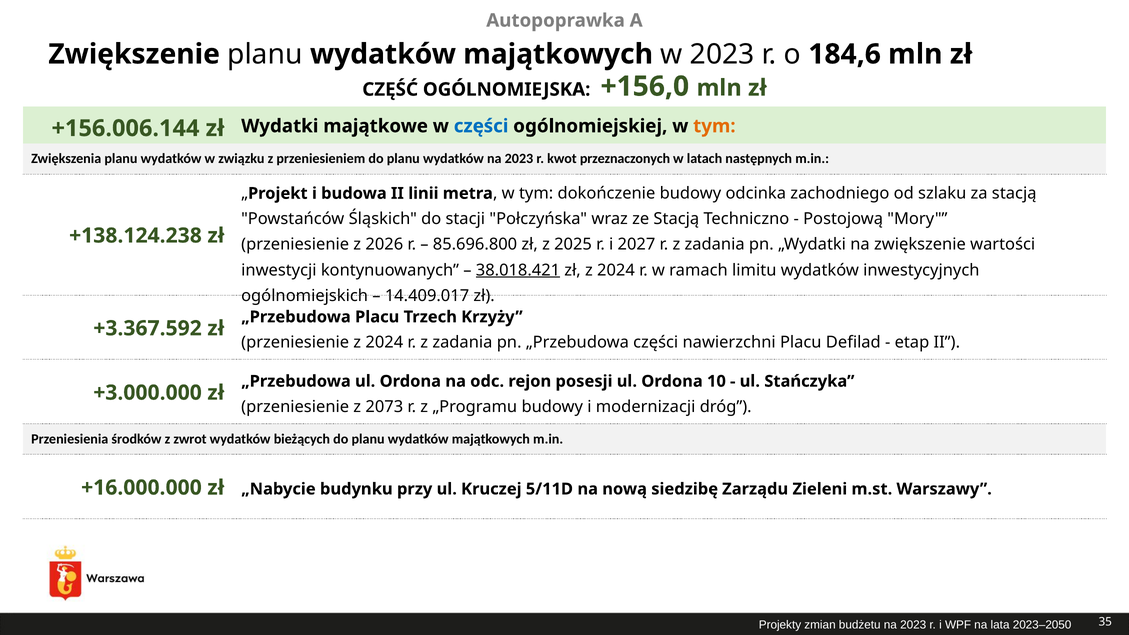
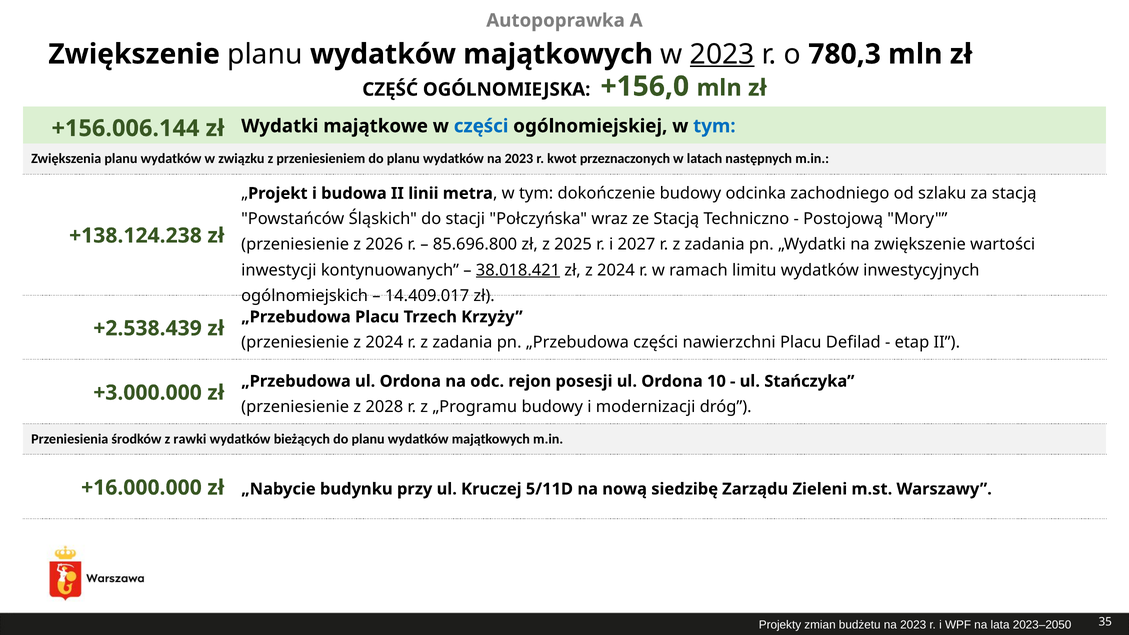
2023 underline: none -> present (722, 54)
184,6: 184,6 -> 780,3 (845, 54)
tym colour: orange -> blue (714, 126)
+3.367.592: +3.367.592 -> +2.538.439 (148, 328)
2073: 2073 -> 2028 (384, 407)
zwrot: zwrot -> rawki (190, 439)
